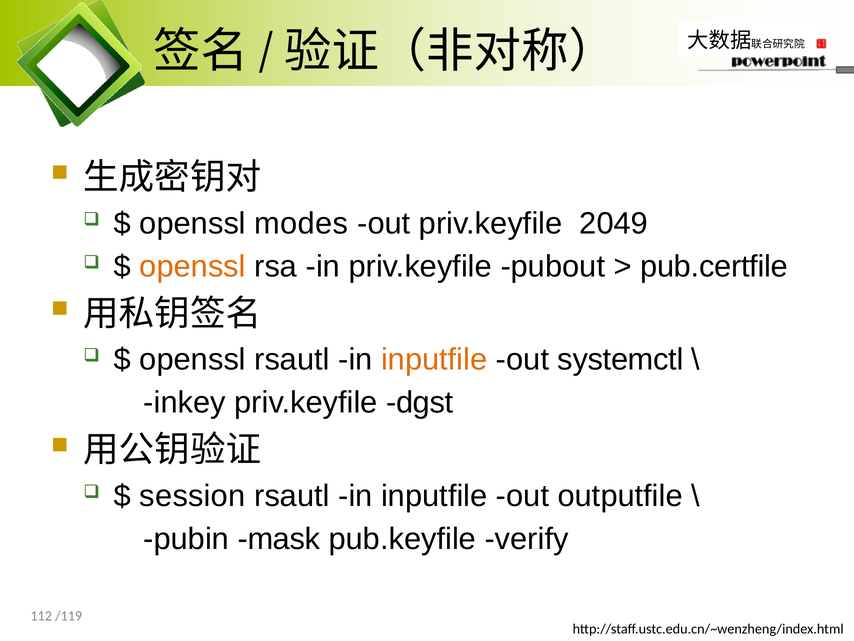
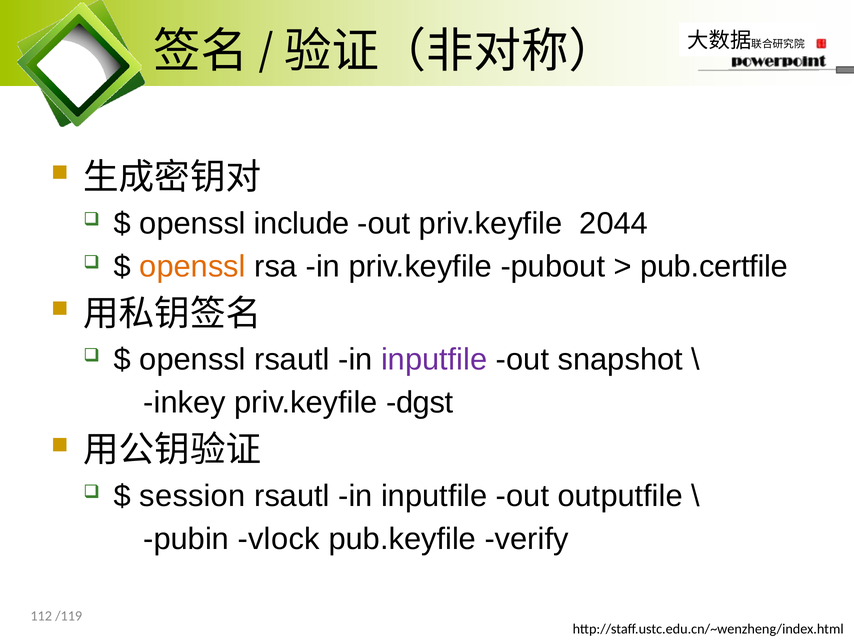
modes: modes -> include (302, 223)
2049: 2049 -> 2044 (614, 223)
inputfile colour: orange -> purple (434, 359)
systemctl: systemctl -> snapshot (620, 359)
mask: mask -> vlock (279, 539)
